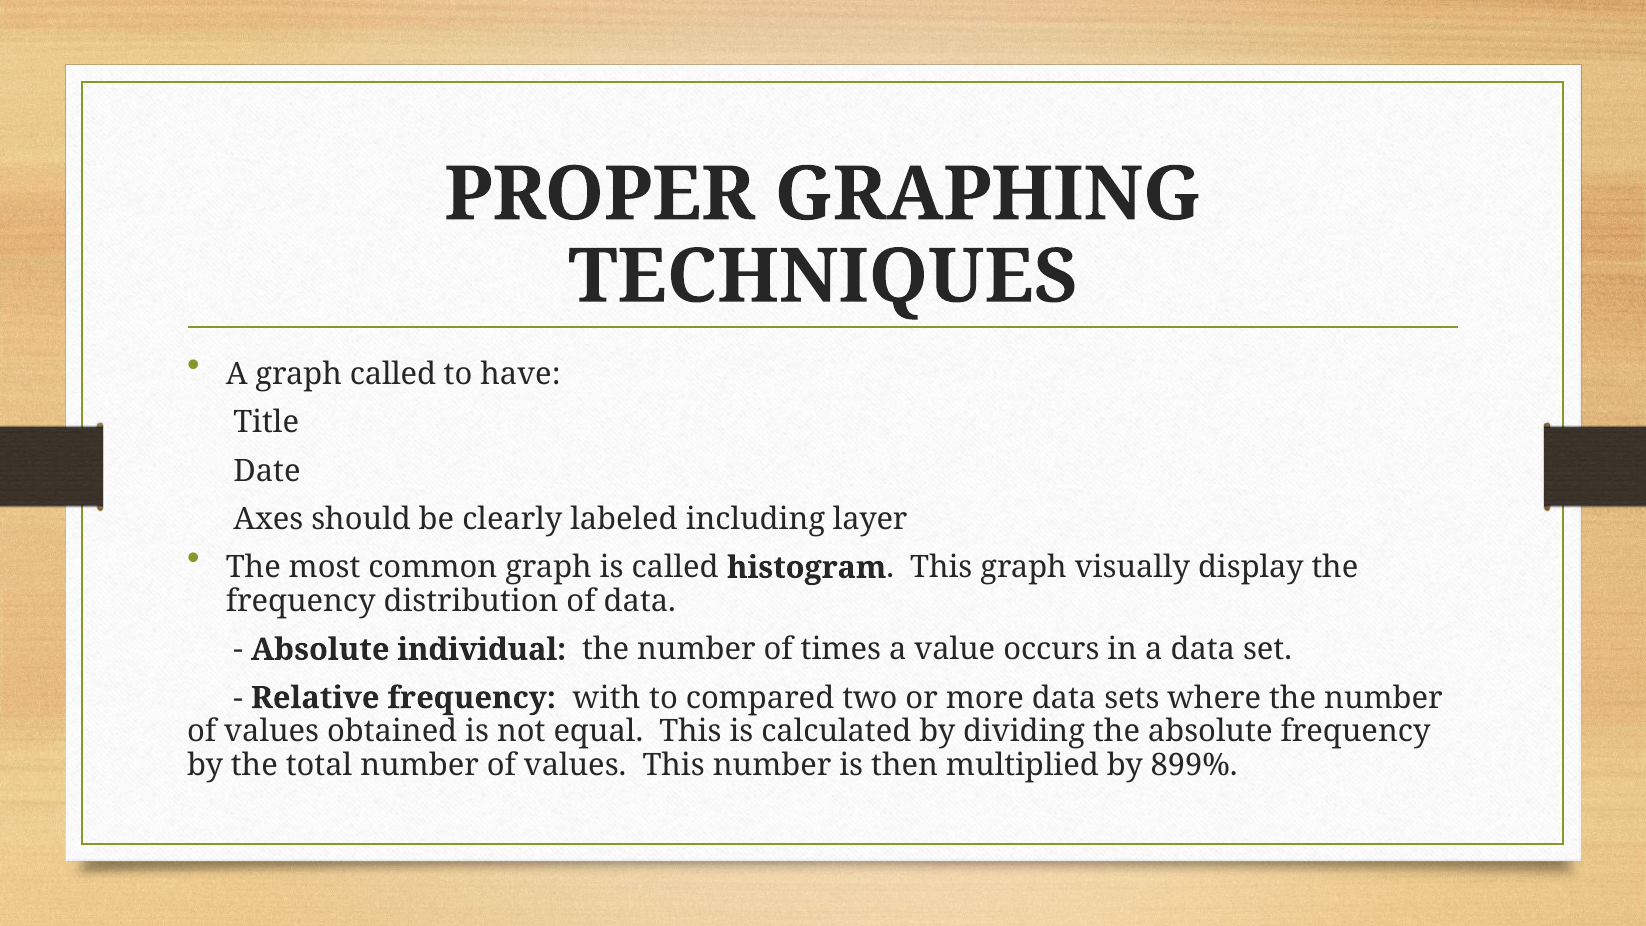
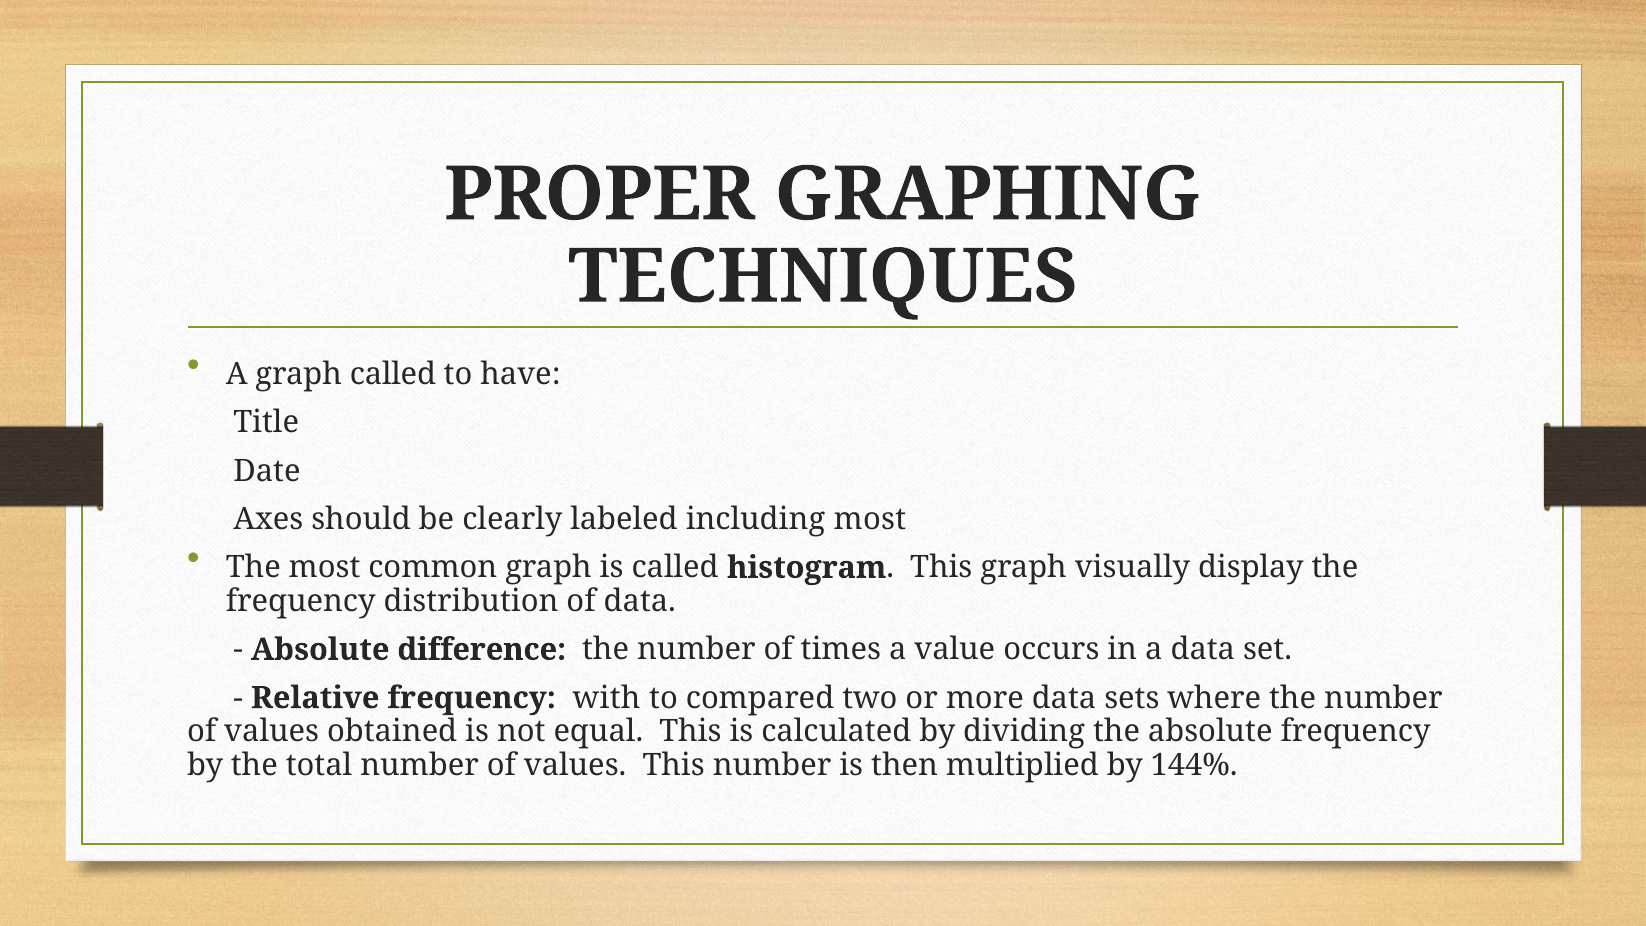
including layer: layer -> most (870, 519)
individual: individual -> difference (482, 649)
899%: 899% -> 144% (1194, 765)
